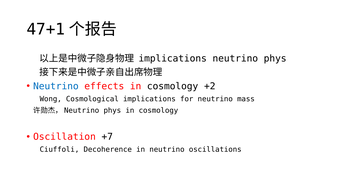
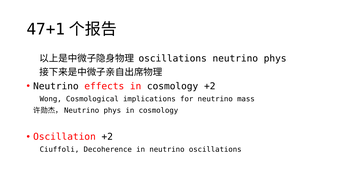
implications: implications -> oscillations (173, 59)
Neutrino colour: blue -> black (56, 86)
Oscillation +7: +7 -> +2 (107, 137)
